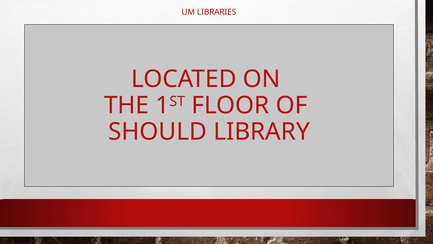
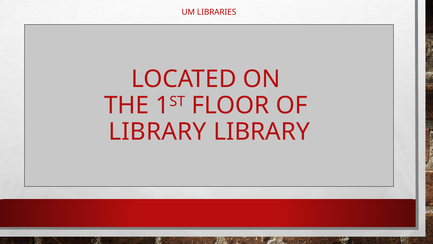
SHOULD: SHOULD -> LIBRARY (157, 131)
